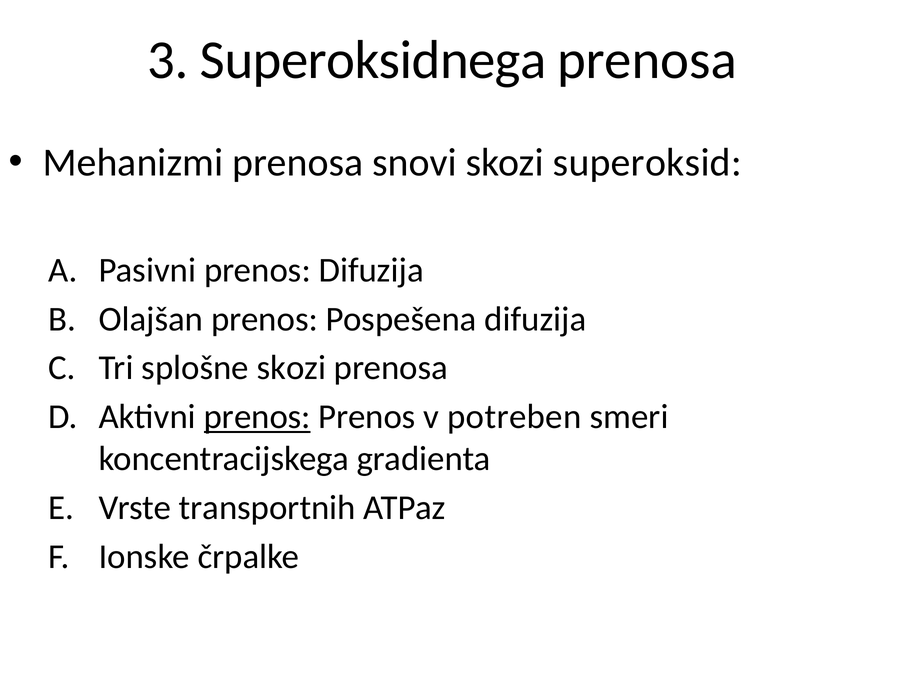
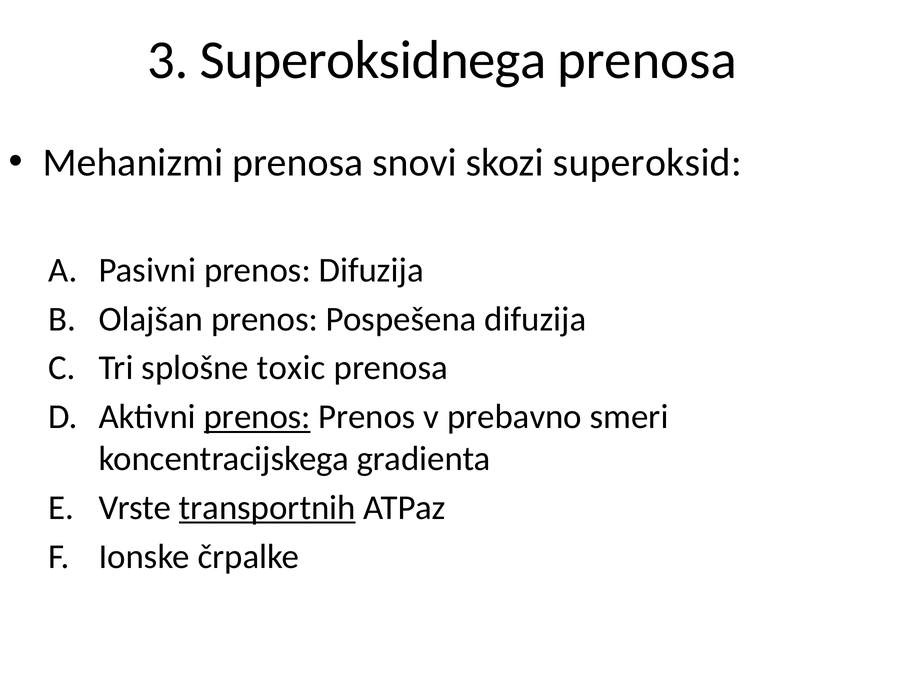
splošne skozi: skozi -> toxic (291, 368)
potreben: potreben -> prebavno (514, 417)
transportnih underline: none -> present (267, 507)
